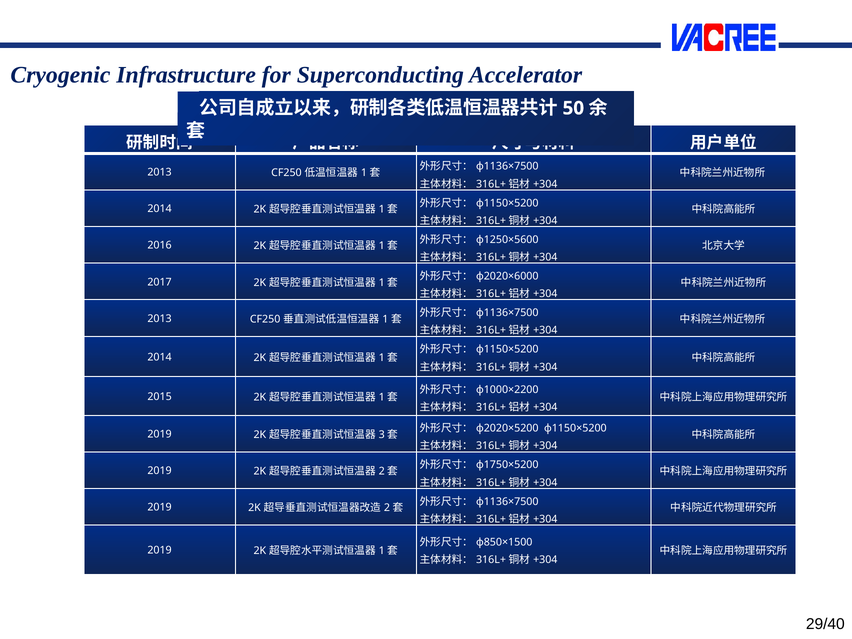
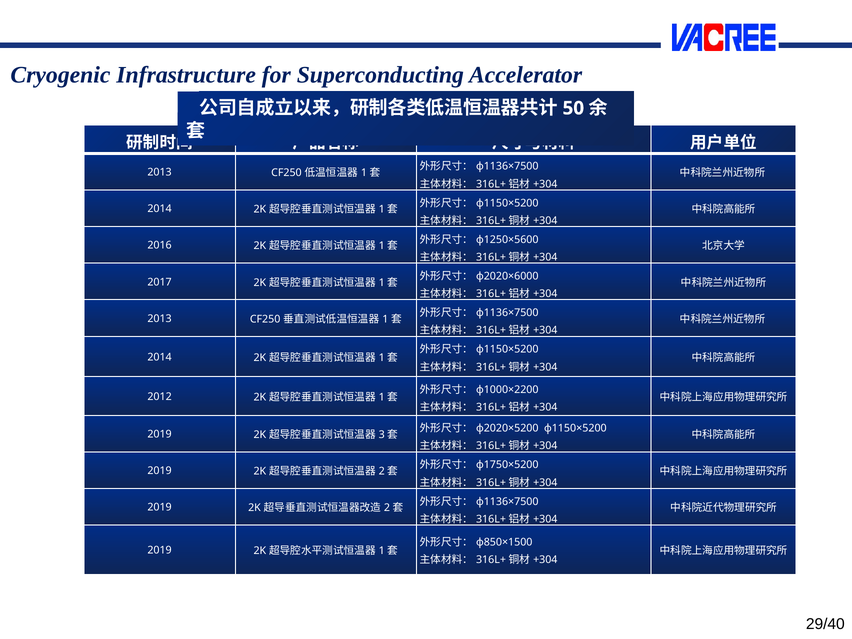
2015: 2015 -> 2012 (160, 397)
